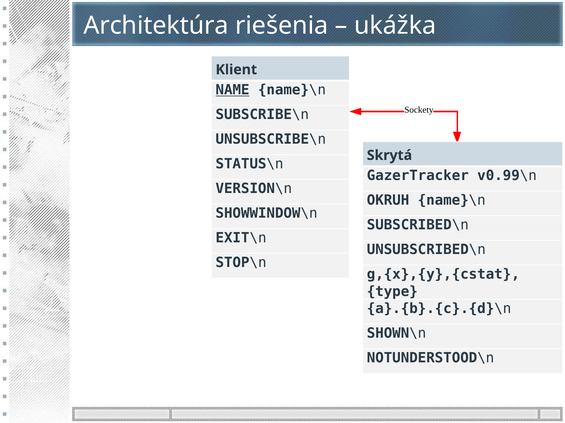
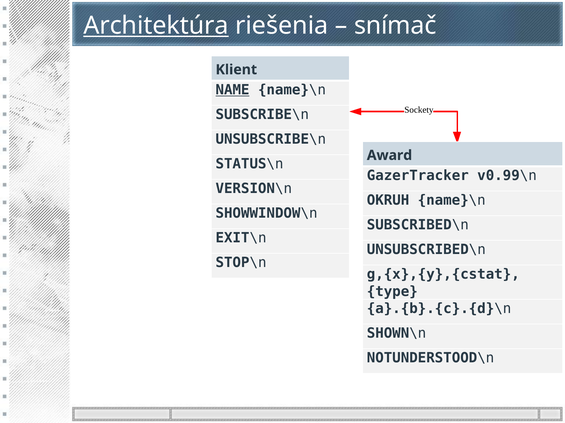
Architektúra underline: none -> present (156, 26)
ukážka: ukážka -> snímač (395, 26)
Skrytá: Skrytá -> Award (389, 156)
